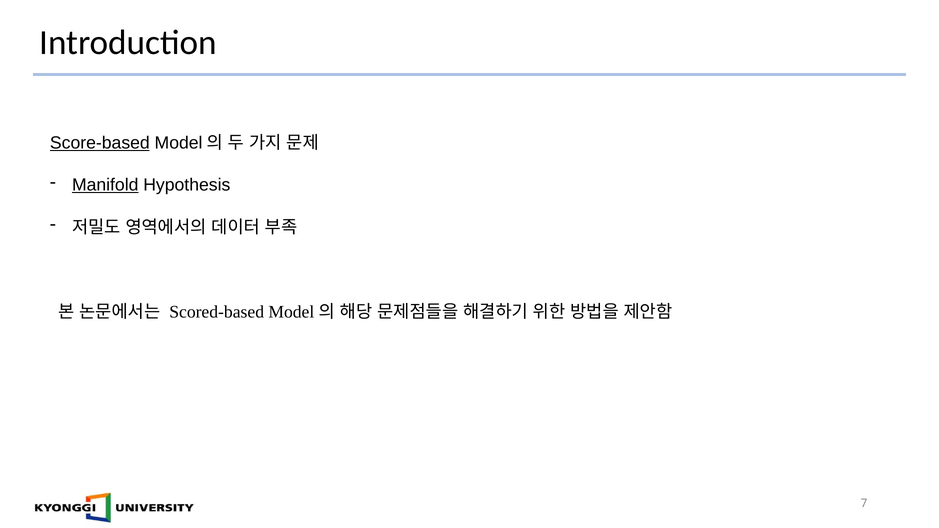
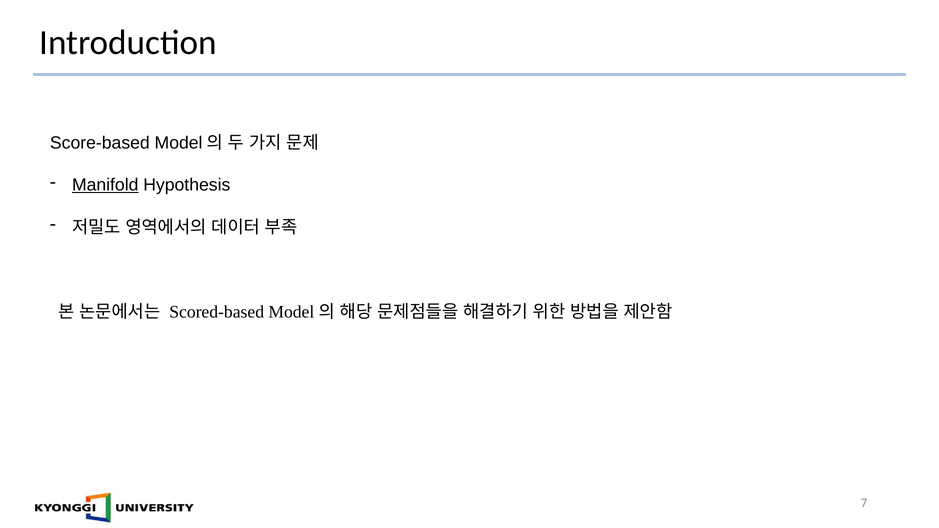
Score-based underline: present -> none (100, 143)
